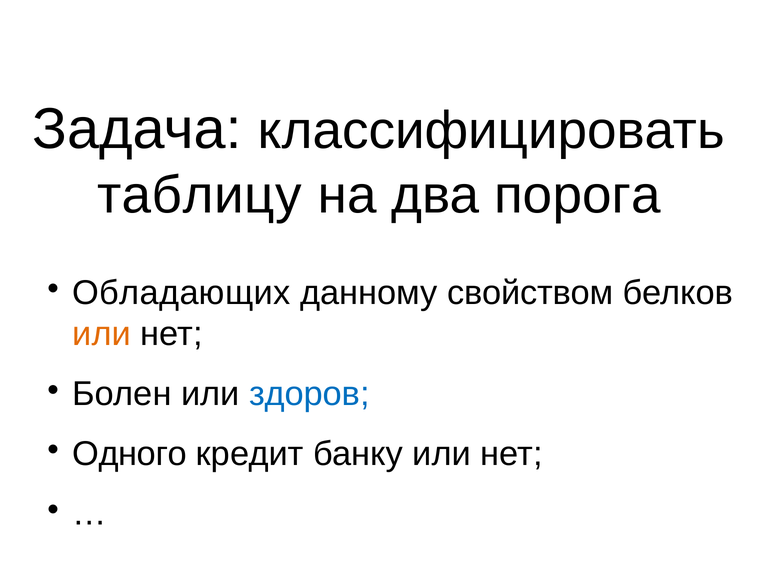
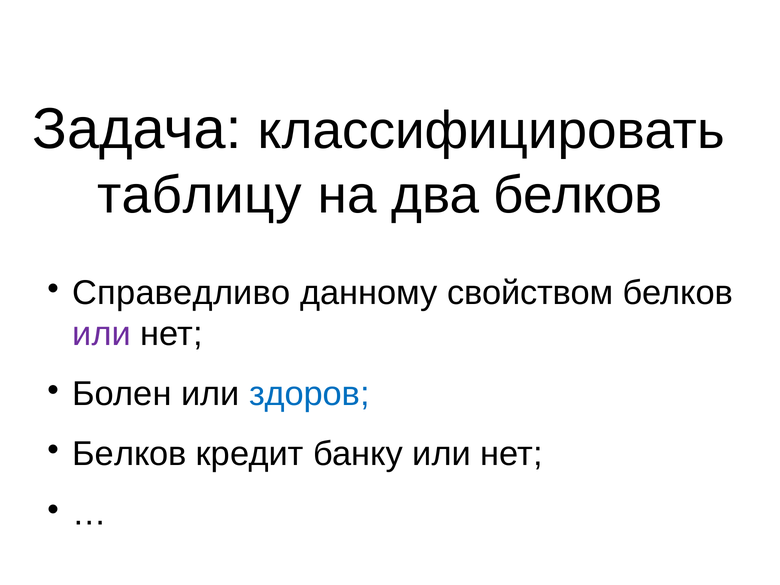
два порога: порога -> белков (578, 195)
Обладающих: Обладающих -> Справедливо (181, 293)
или colour: orange -> purple (102, 334)
Одного: Одного -> Белков (129, 454)
